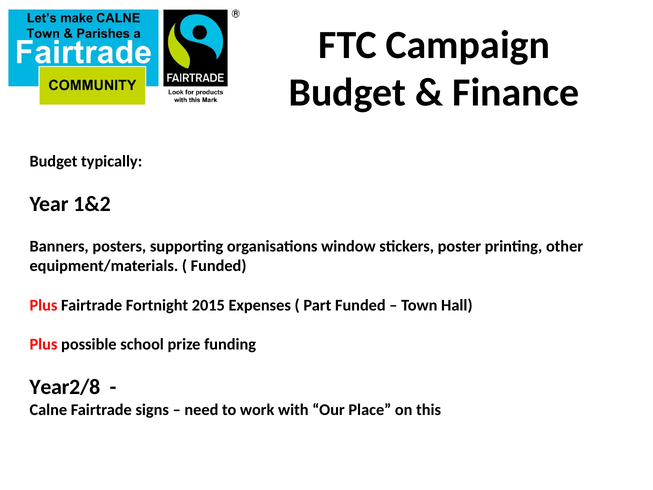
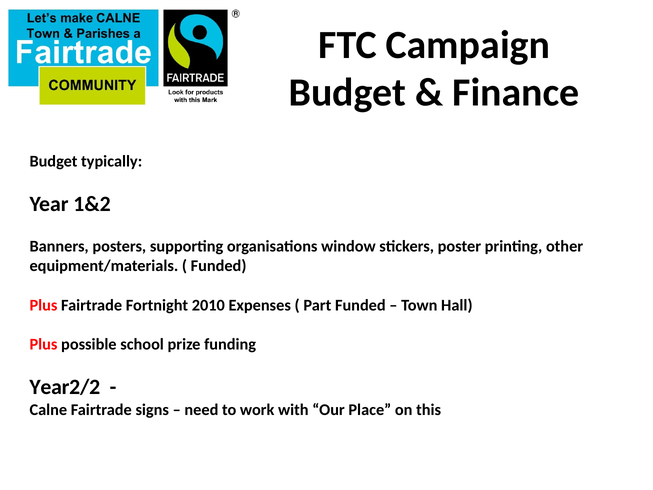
2015: 2015 -> 2010 (208, 305)
Year2/8: Year2/8 -> Year2/2 (65, 387)
